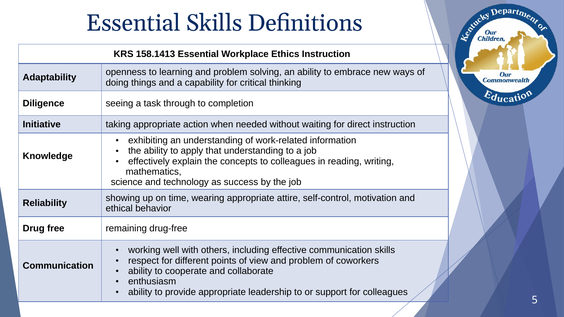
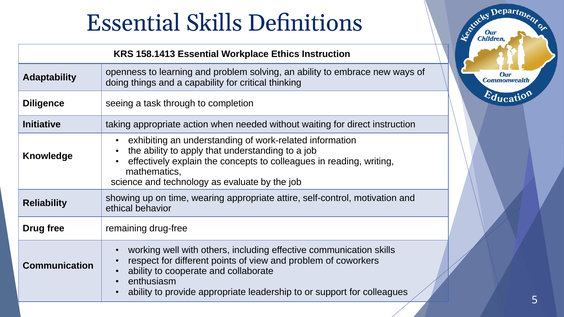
success: success -> evaluate (241, 182)
